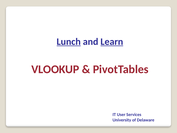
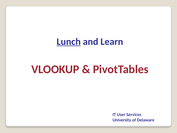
Learn underline: present -> none (112, 42)
